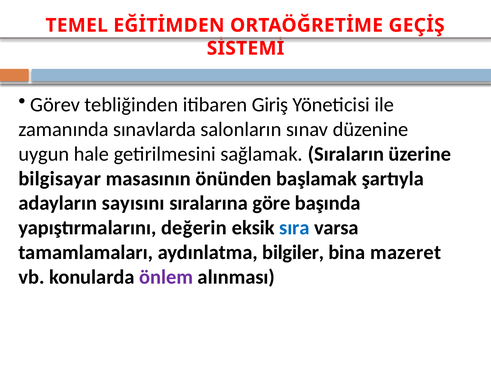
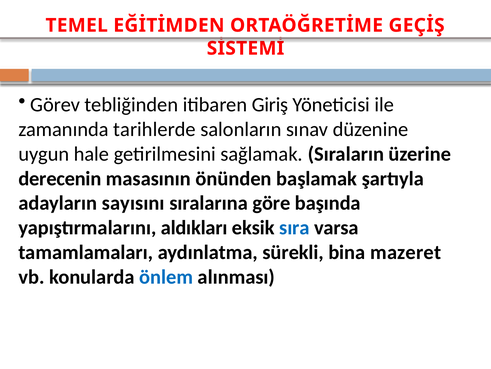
sınavlarda: sınavlarda -> tarihlerde (155, 129)
bilgisayar: bilgisayar -> derecenin (60, 178)
değerin: değerin -> aldıkları (194, 227)
bilgiler: bilgiler -> sürekli (293, 252)
önlem colour: purple -> blue (166, 276)
